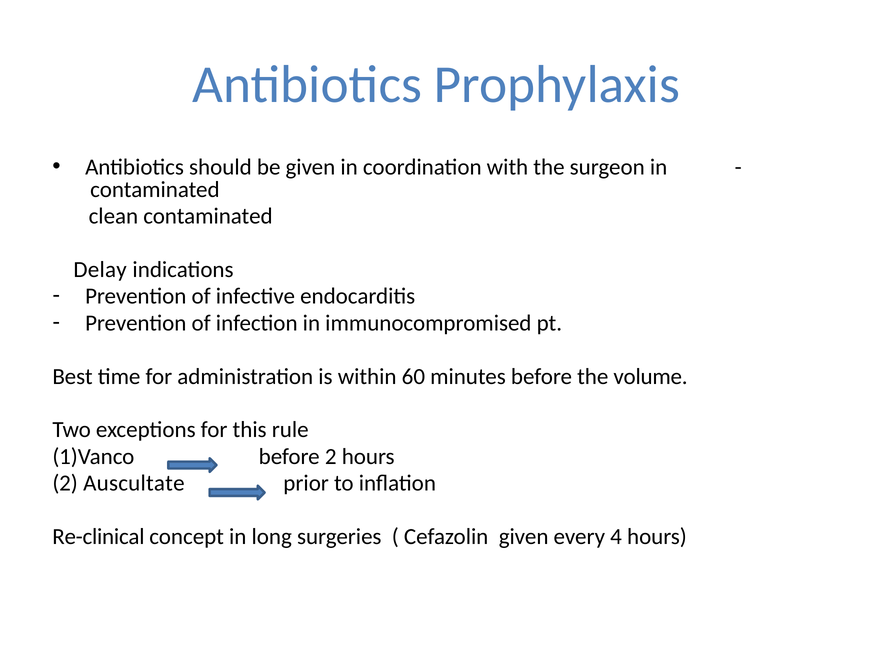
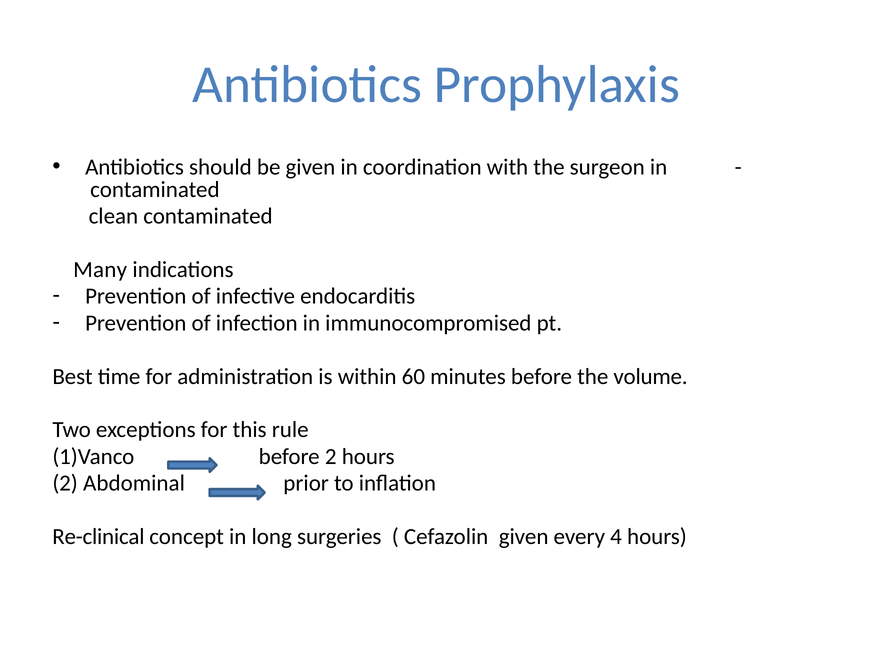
Delay: Delay -> Many (100, 269)
Auscultate: Auscultate -> Abdominal (134, 483)
